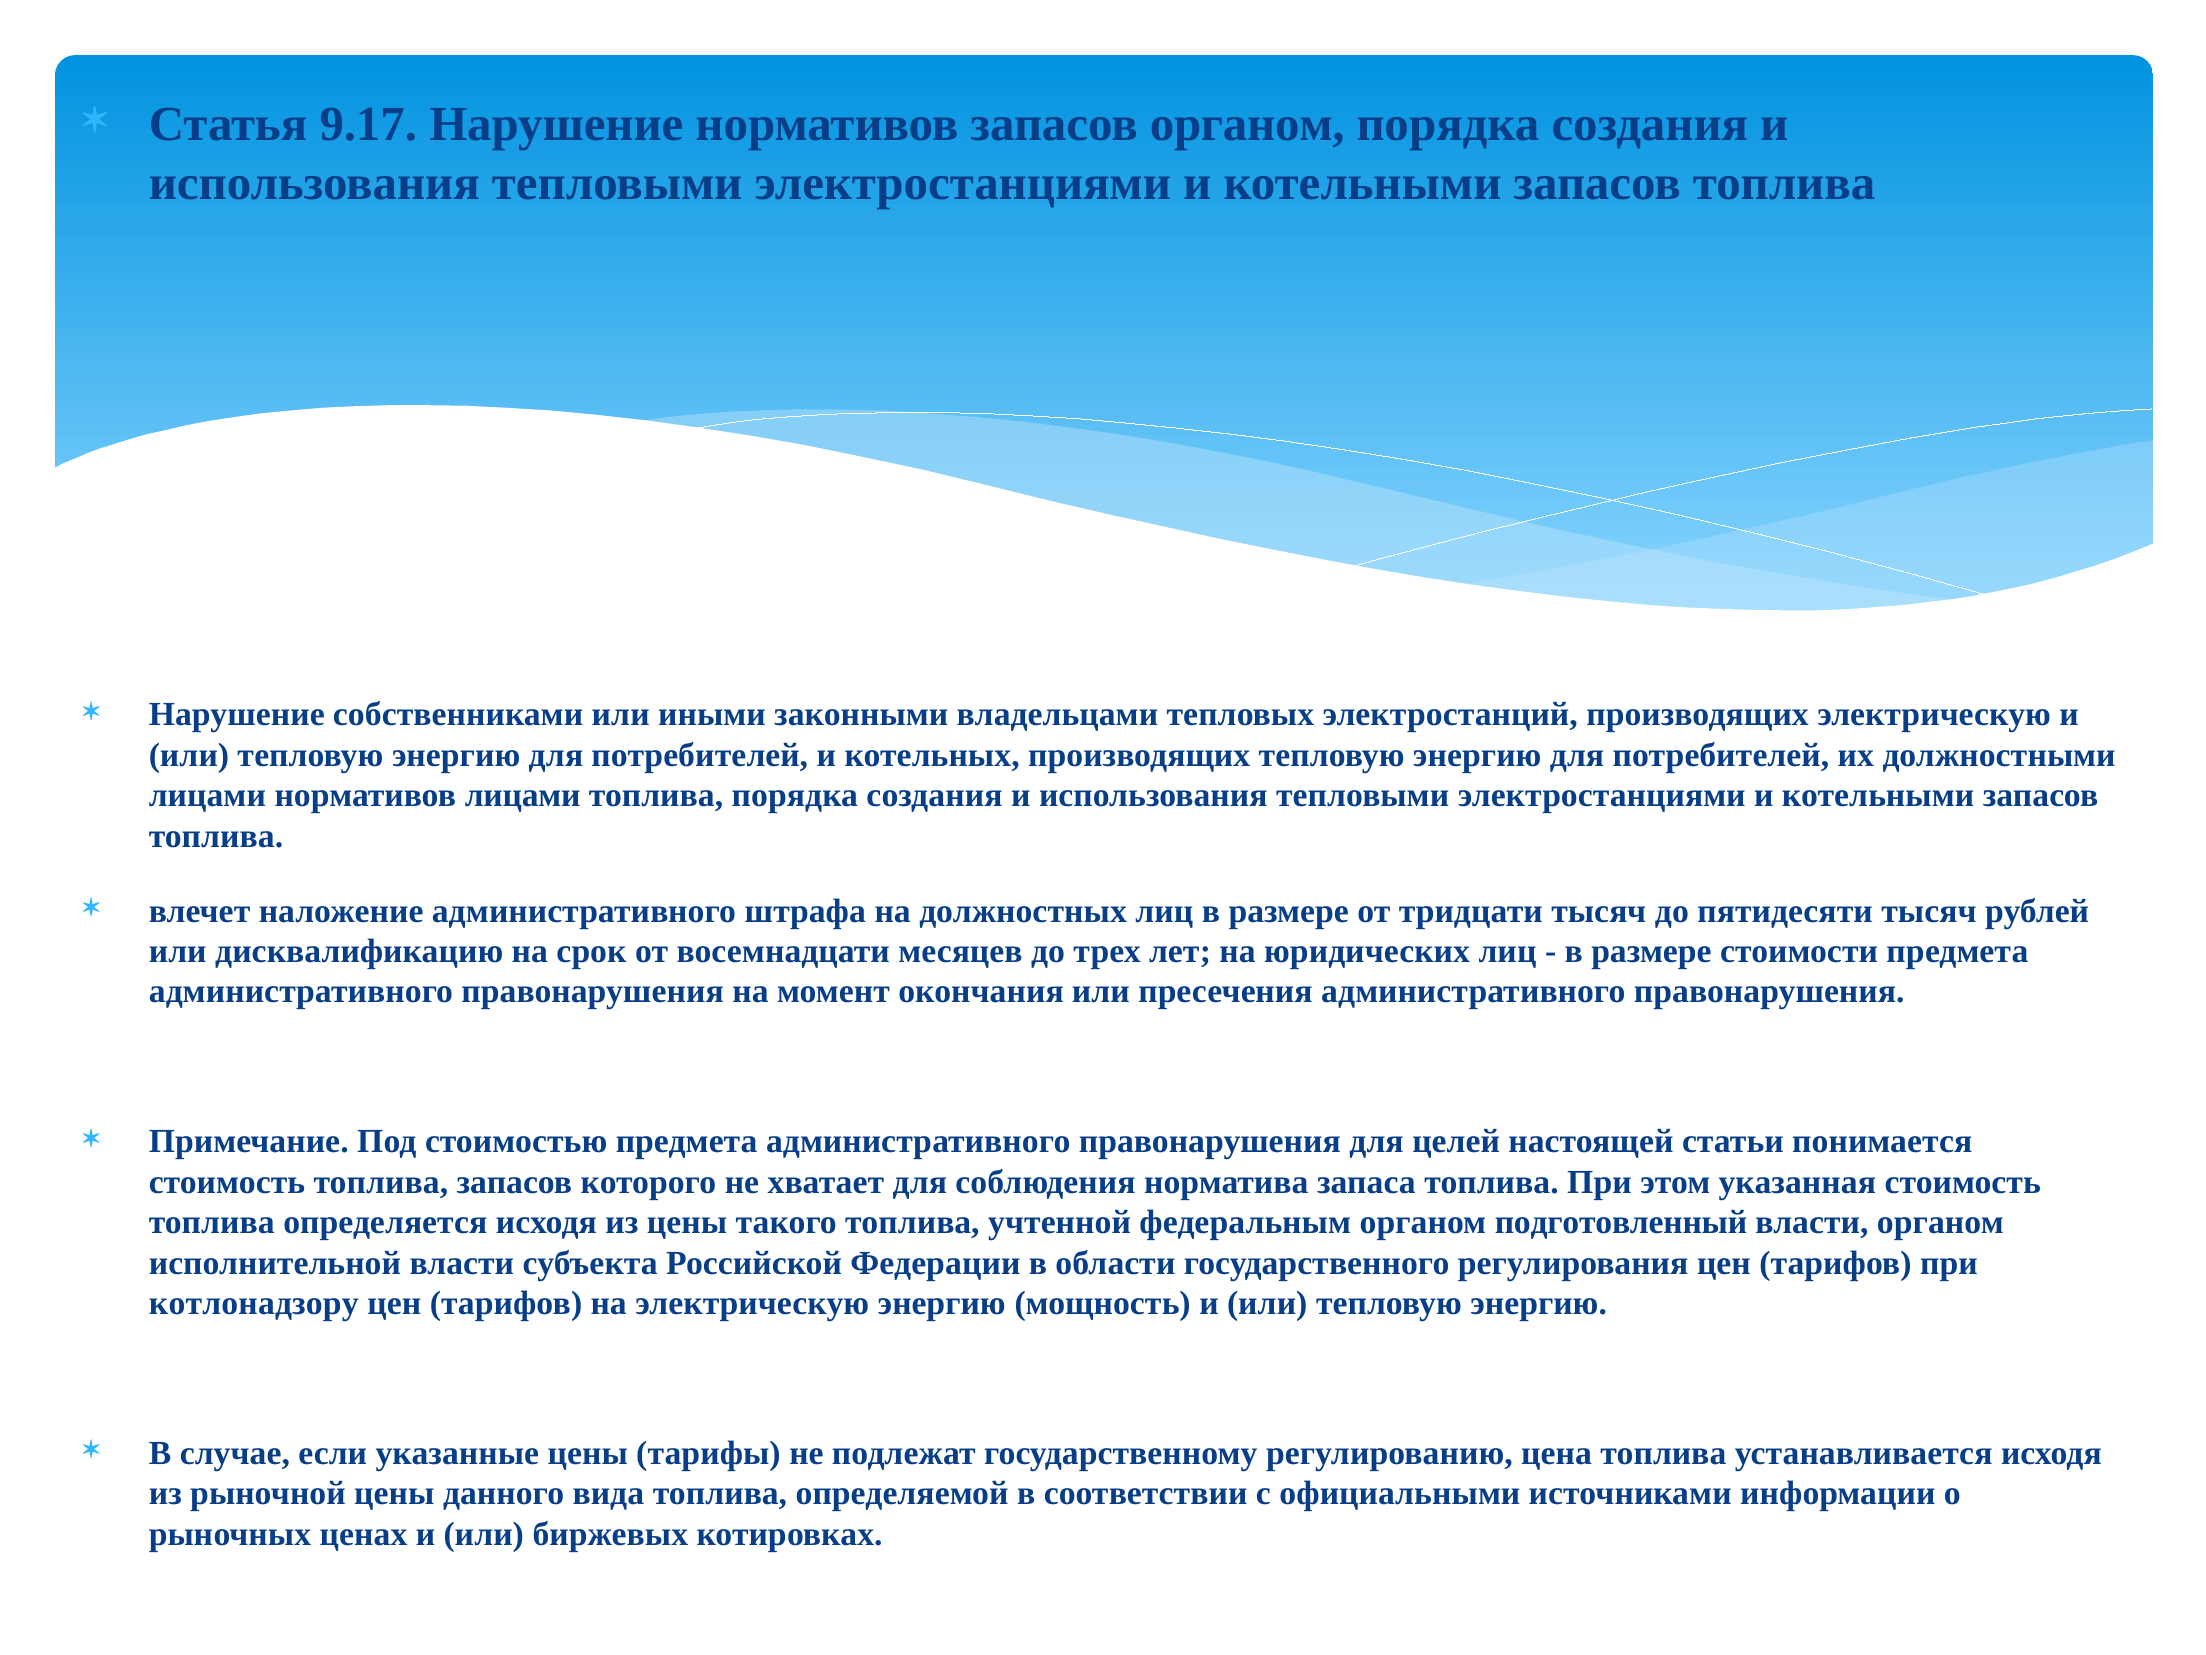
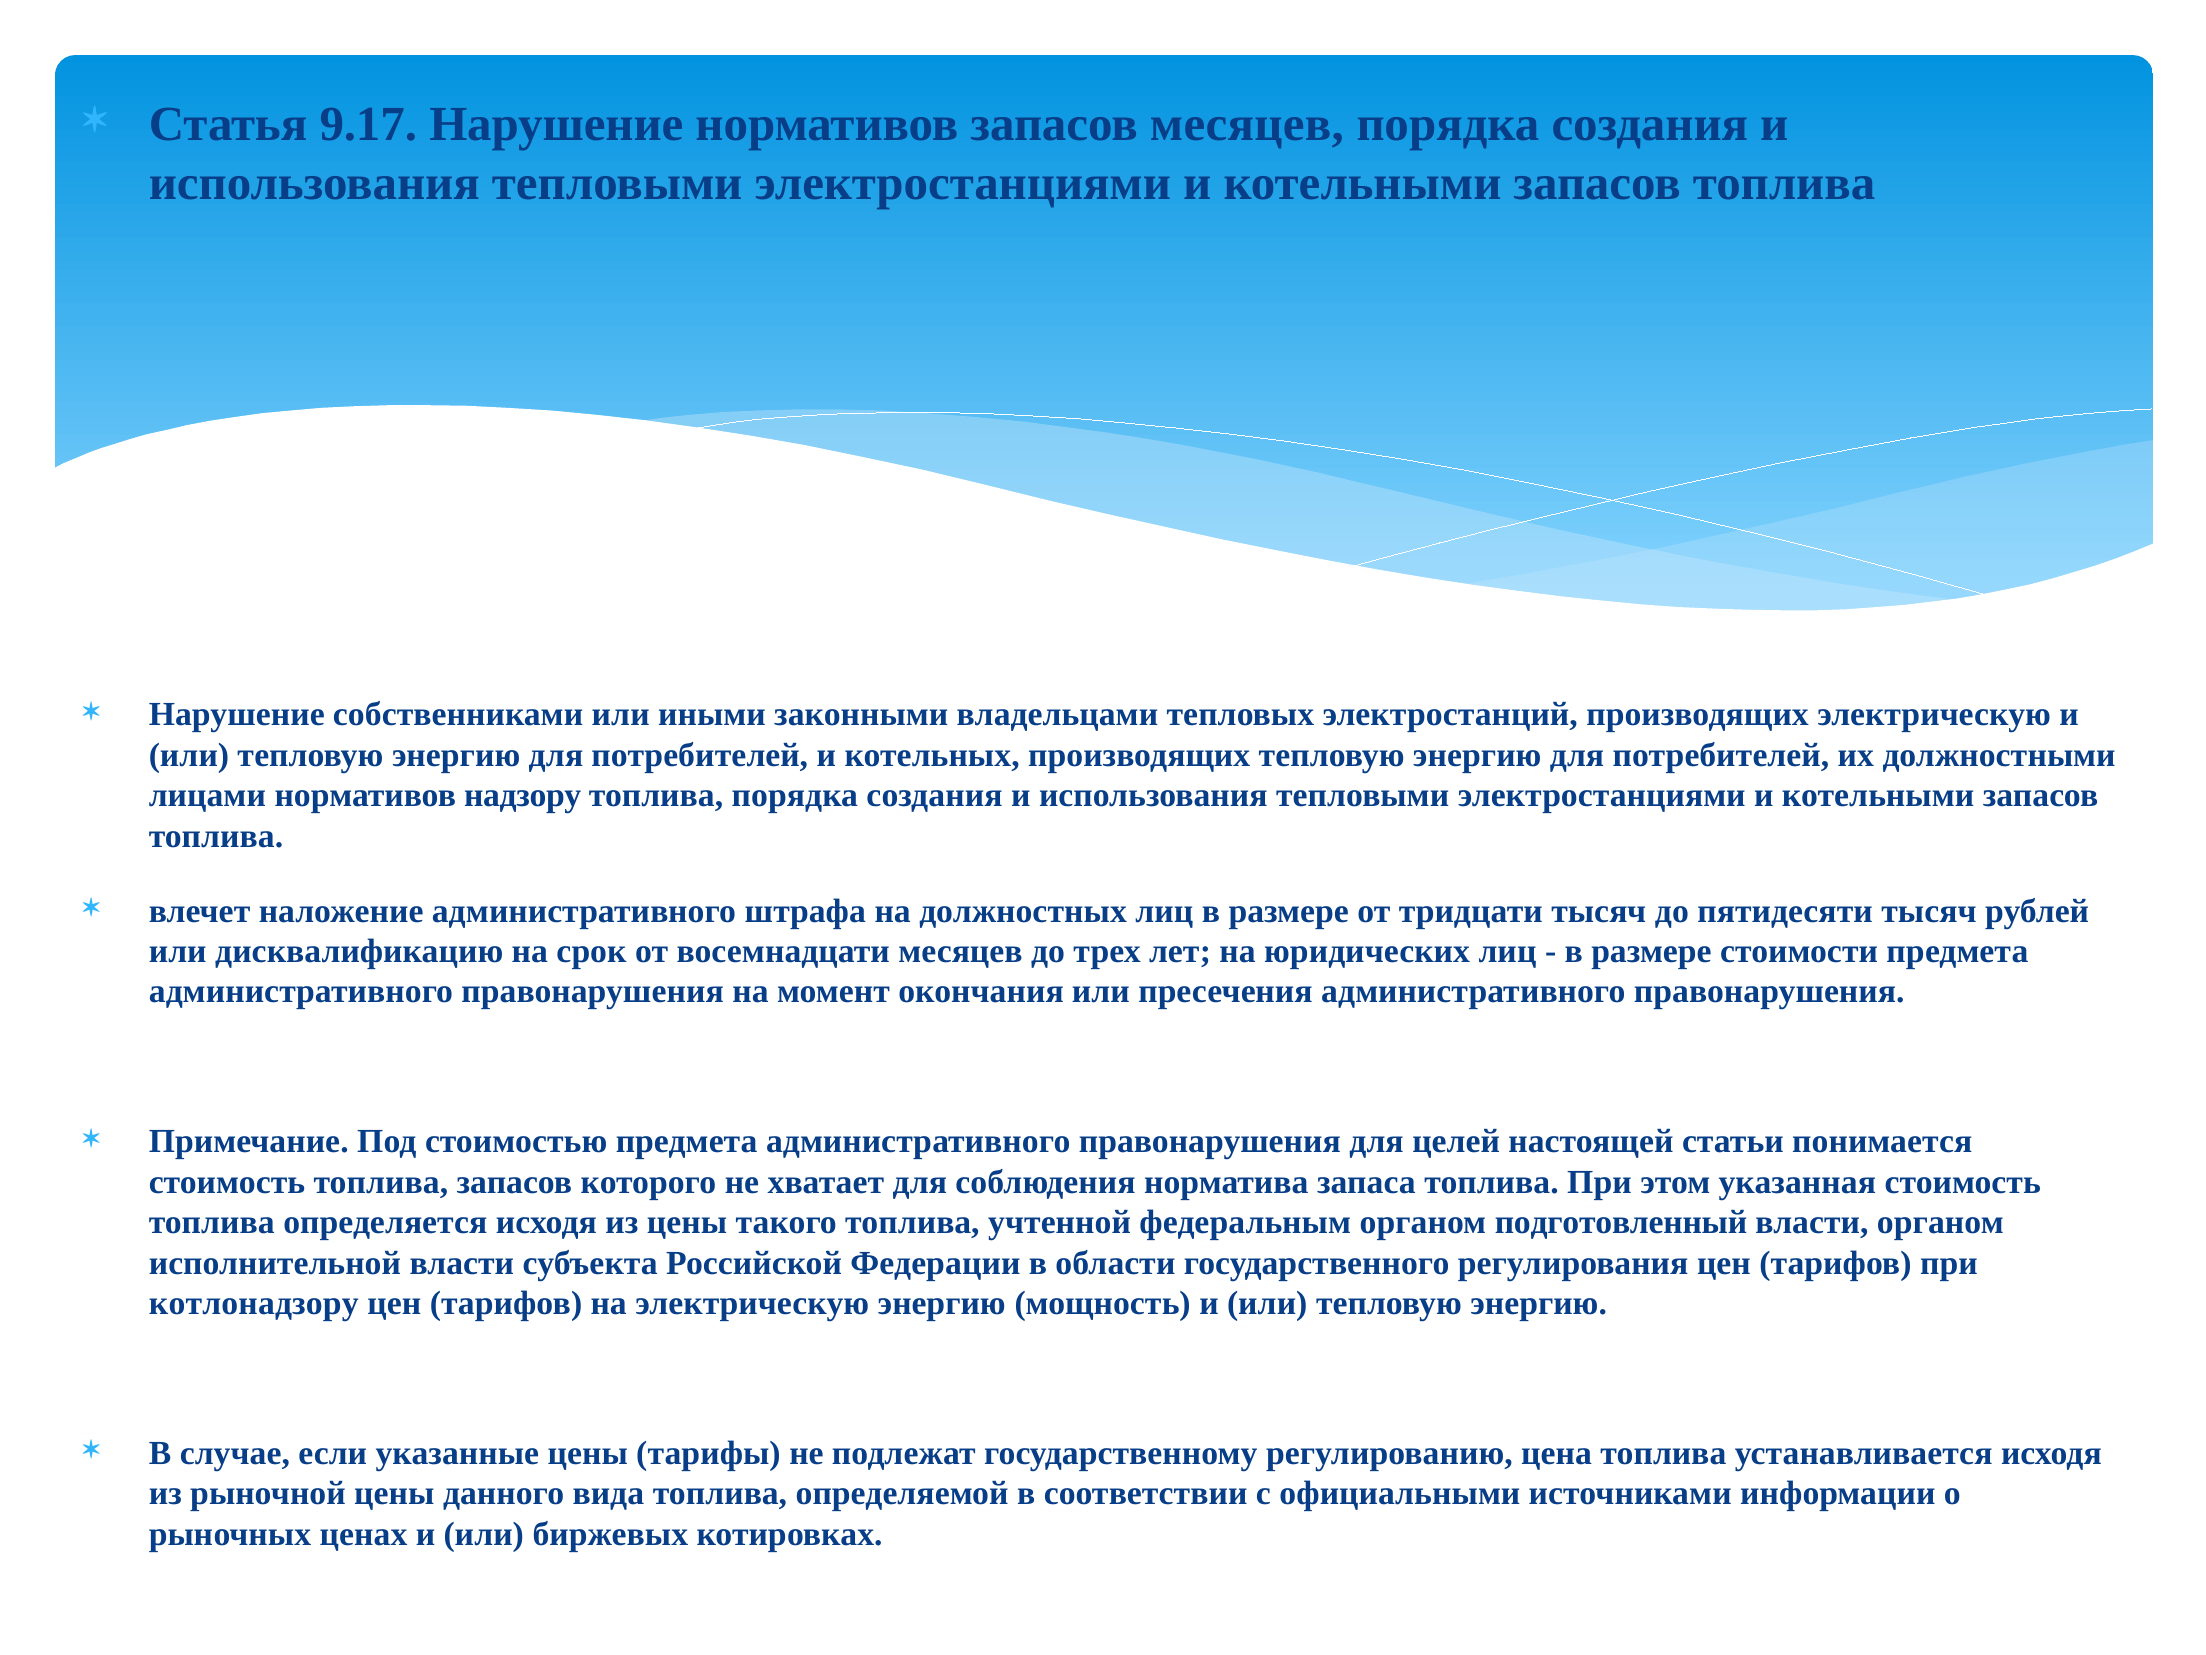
запасов органом: органом -> месяцев (1247, 124)
нормативов лицами: лицами -> надзору (523, 795)
